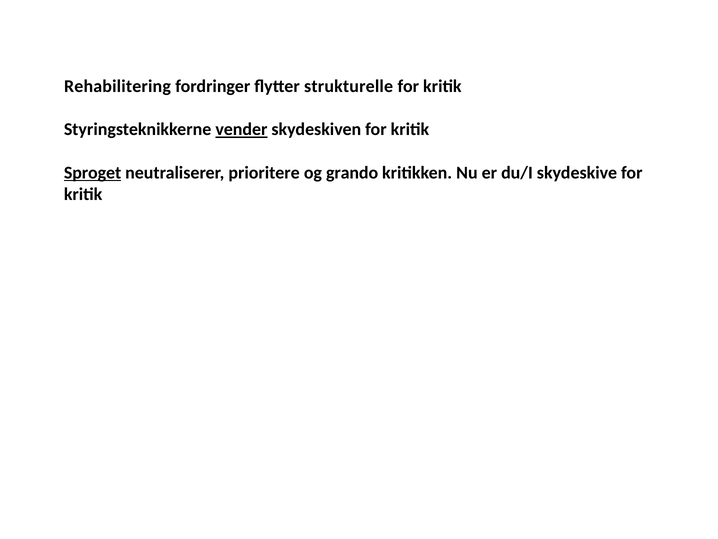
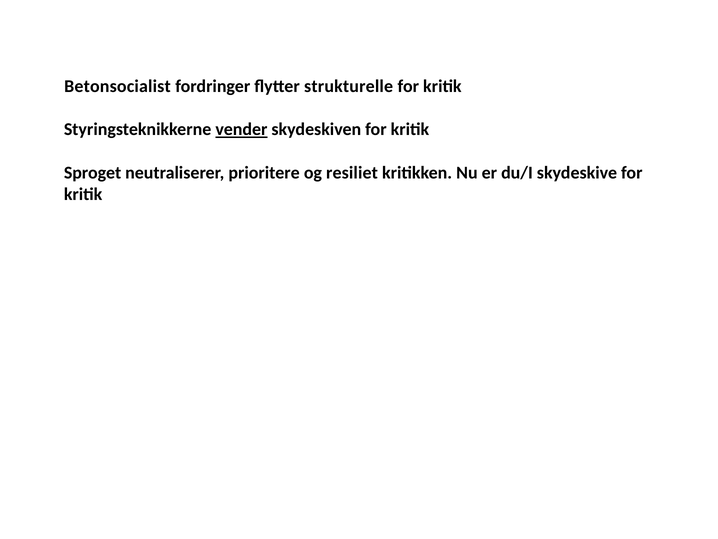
Rehabilitering: Rehabilitering -> Betonsocialist (117, 86)
Sproget underline: present -> none (93, 173)
grando: grando -> resiliet (352, 173)
